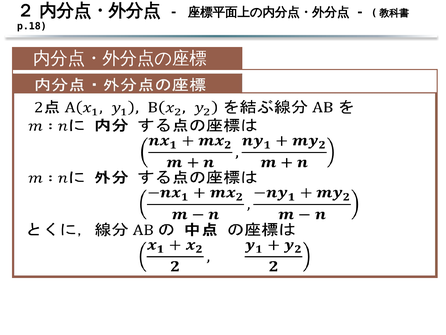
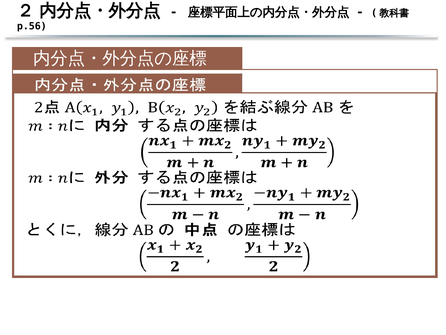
p.18: p.18 -> p.56 (32, 26)
